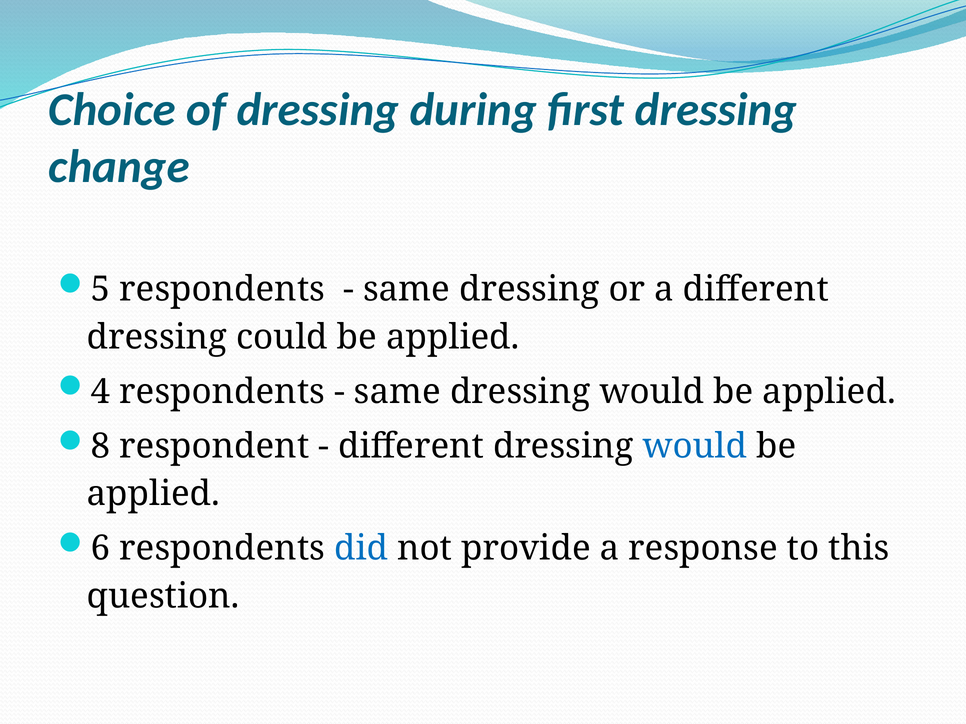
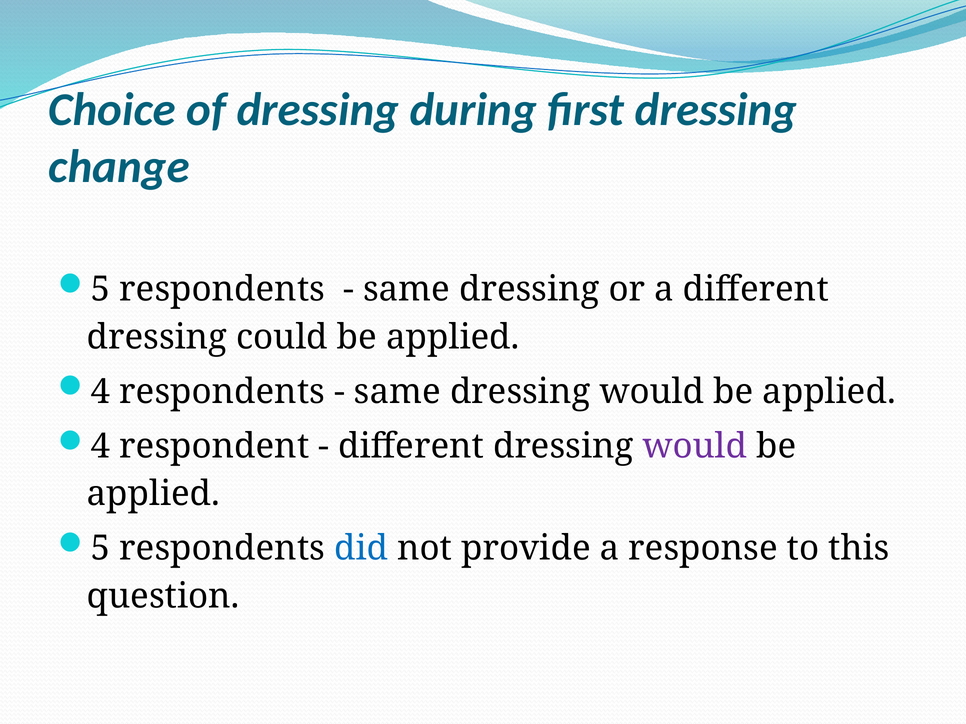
8: 8 -> 4 (101, 447)
would colour: blue -> purple (695, 447)
6: 6 -> 5 (101, 549)
